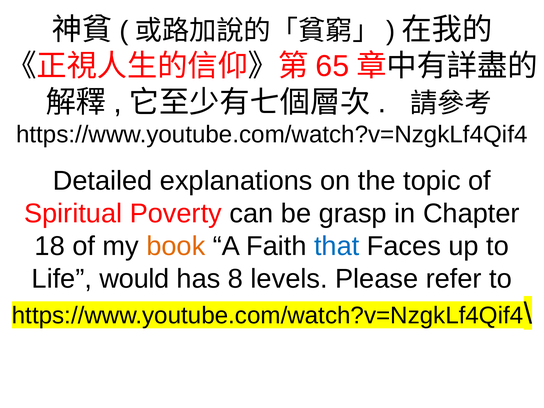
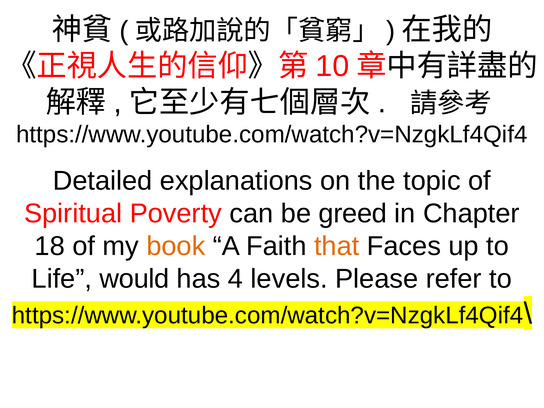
65: 65 -> 10 (332, 66)
grasp: grasp -> greed (353, 213)
that colour: blue -> orange (337, 246)
8: 8 -> 4 (235, 279)
